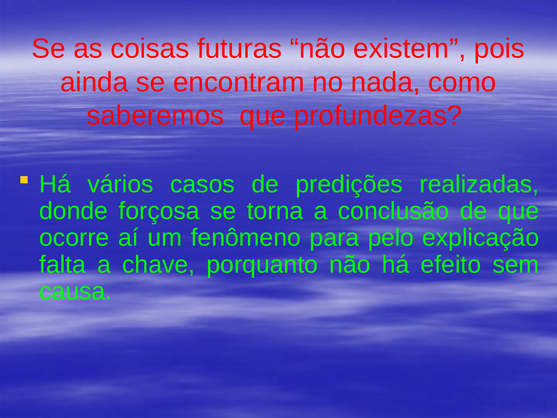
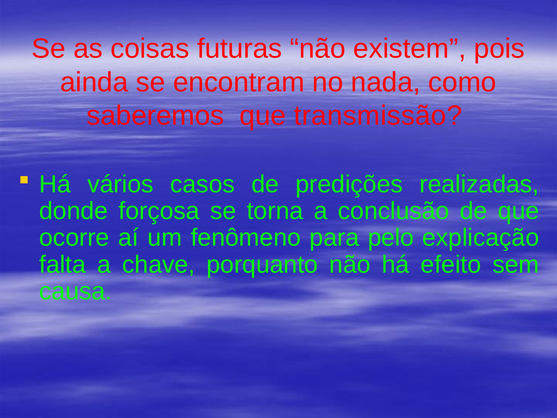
profundezas: profundezas -> transmissão (378, 116)
